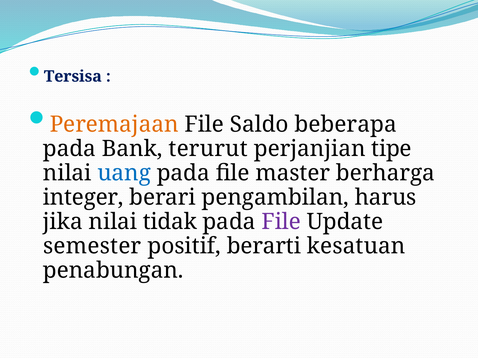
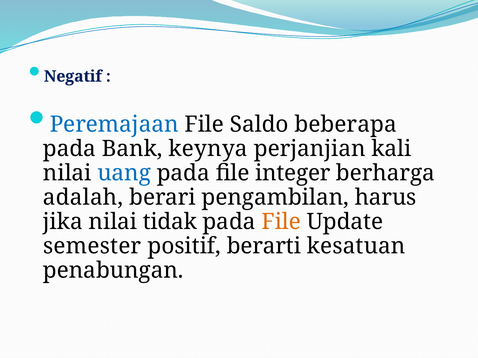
Tersisa: Tersisa -> Negatif (73, 77)
Peremajaan colour: orange -> blue (114, 125)
terurut: terurut -> keynya (208, 149)
tipe: tipe -> kali (391, 149)
master: master -> integer (293, 173)
integer: integer -> adalah (83, 198)
File colour: purple -> orange (281, 222)
